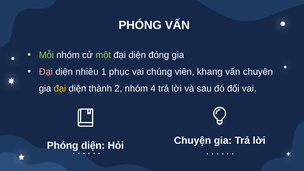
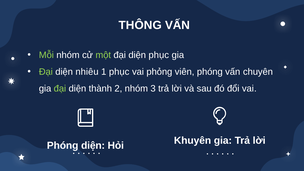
PHÓNG: PHÓNG -> THÔNG (140, 25)
diện đóng: đóng -> phục (159, 55)
Đại colour: pink -> light green (46, 72)
chúng: chúng -> phỏng (159, 72)
viên khang: khang -> phóng (210, 72)
đại colour: yellow -> light green (60, 89)
4: 4 -> 3 (153, 89)
Chuyện: Chuyện -> Khuyên (193, 140)
